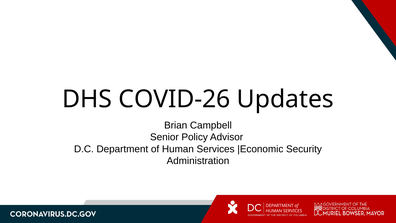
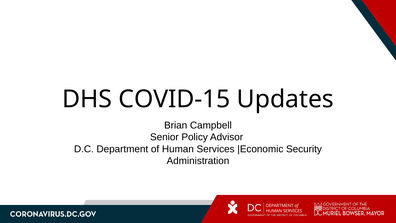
COVID-26: COVID-26 -> COVID-15 (174, 99)
